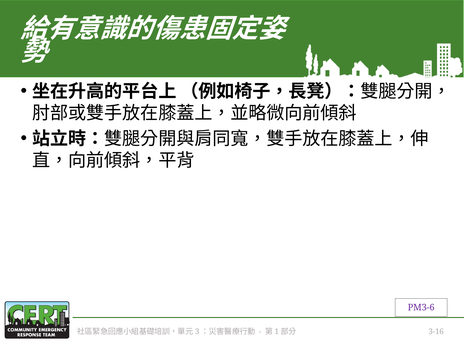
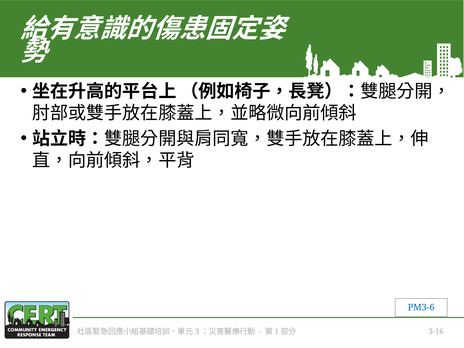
PM3-6 colour: purple -> blue (421, 307)
